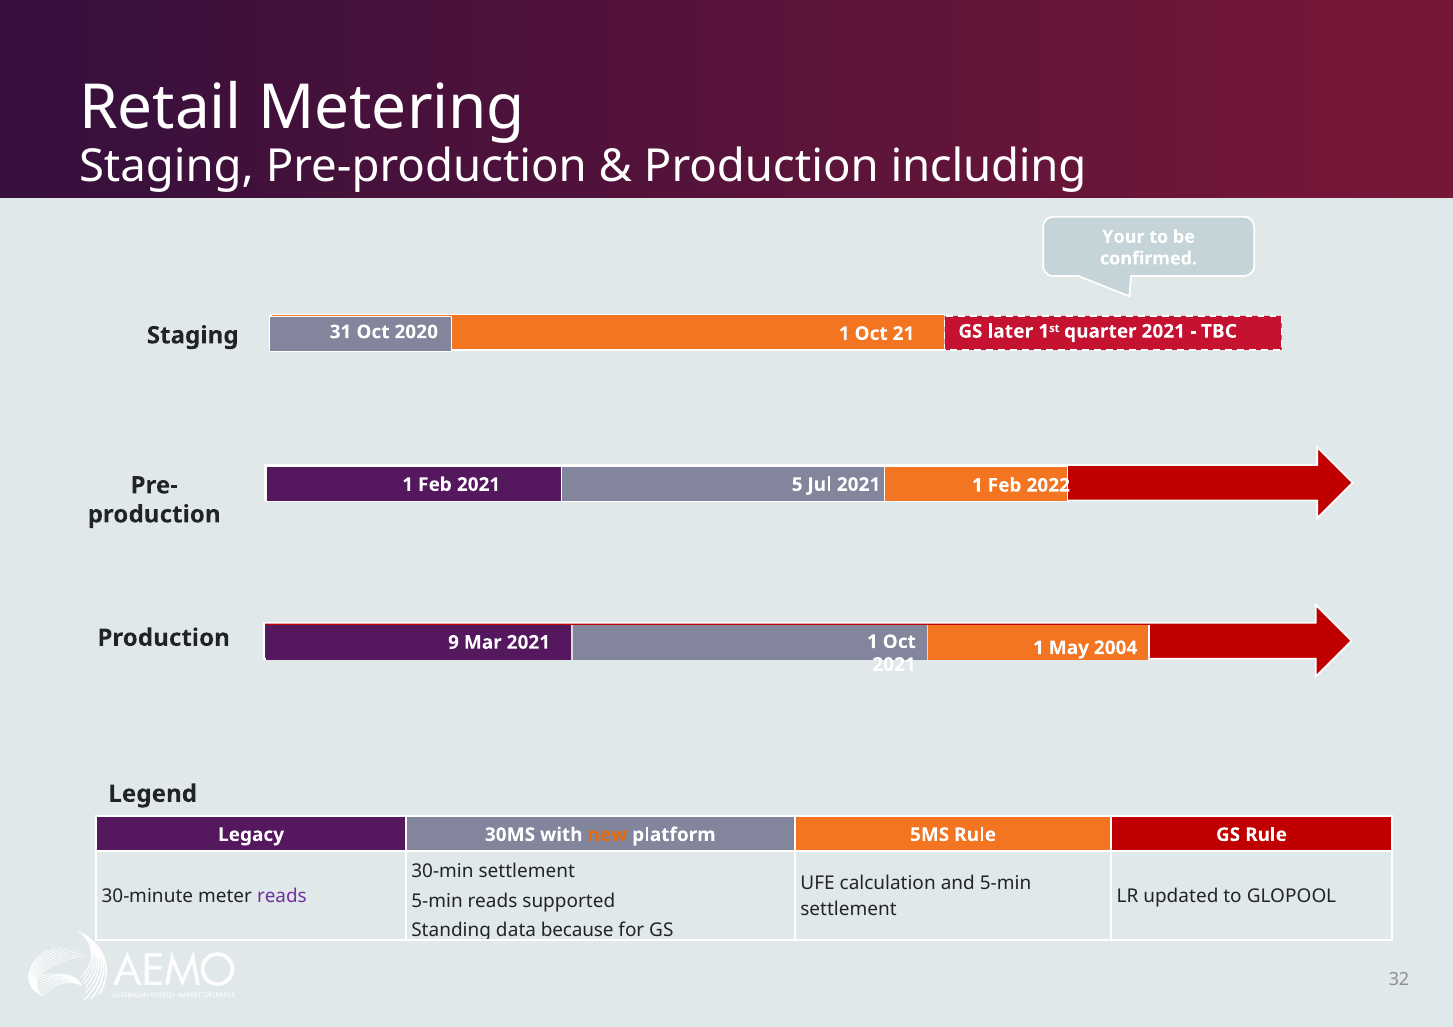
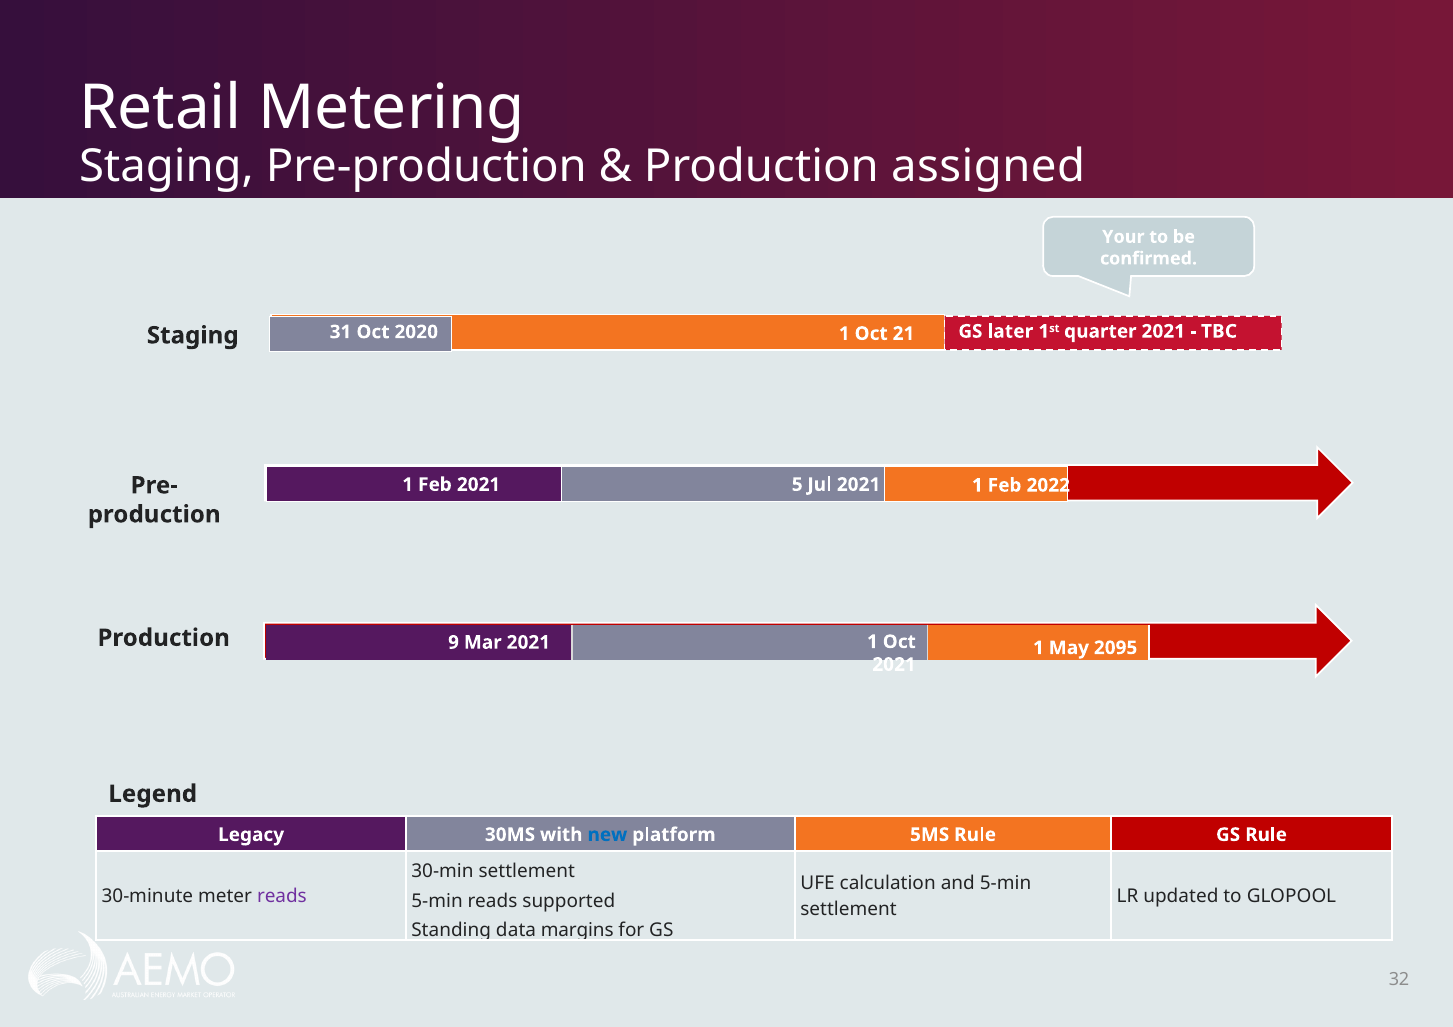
including: including -> assigned (988, 166)
2004: 2004 -> 2095 (1116, 648)
new colour: orange -> blue (607, 835)
because: because -> margins (577, 931)
